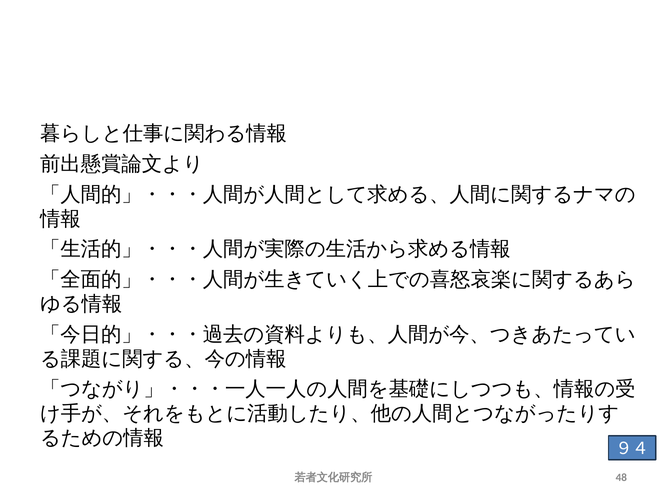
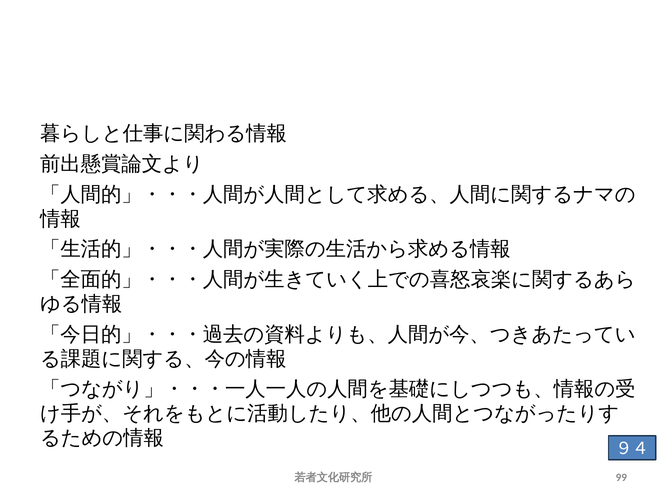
48: 48 -> 99 (621, 478)
